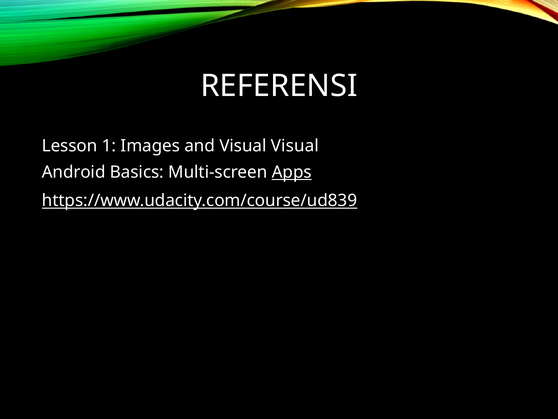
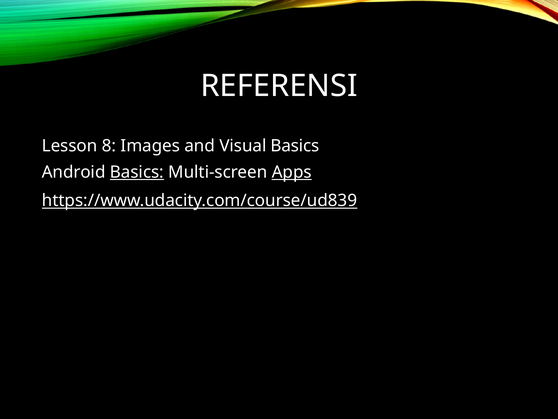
1: 1 -> 8 (109, 146)
Visual Visual: Visual -> Basics (295, 146)
Basics underline: none -> present (137, 172)
